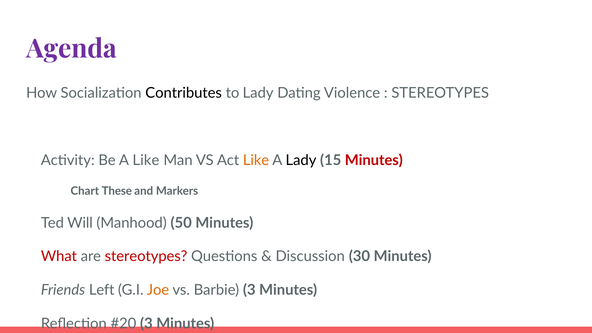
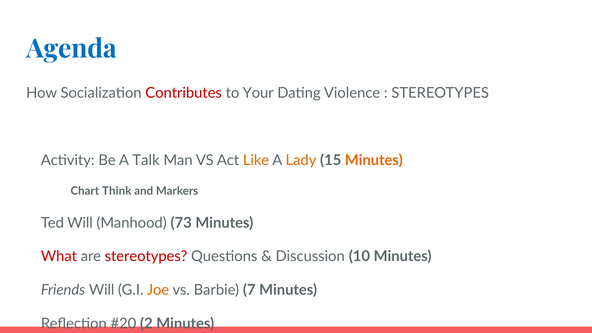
Agenda colour: purple -> blue (71, 49)
Contributes colour: black -> red (184, 93)
to Lady: Lady -> Your (258, 93)
A Like: Like -> Talk (146, 160)
Lady colour: black -> orange (301, 160)
Minutes colour: red -> orange (374, 160)
These: These -> Think (117, 191)
50: 50 -> 73 (181, 223)
30: 30 -> 10 (359, 256)
Friends Left: Left -> Will (102, 290)
Barbie 3: 3 -> 7 (249, 290)
3: 3 -> 2 (146, 323)
